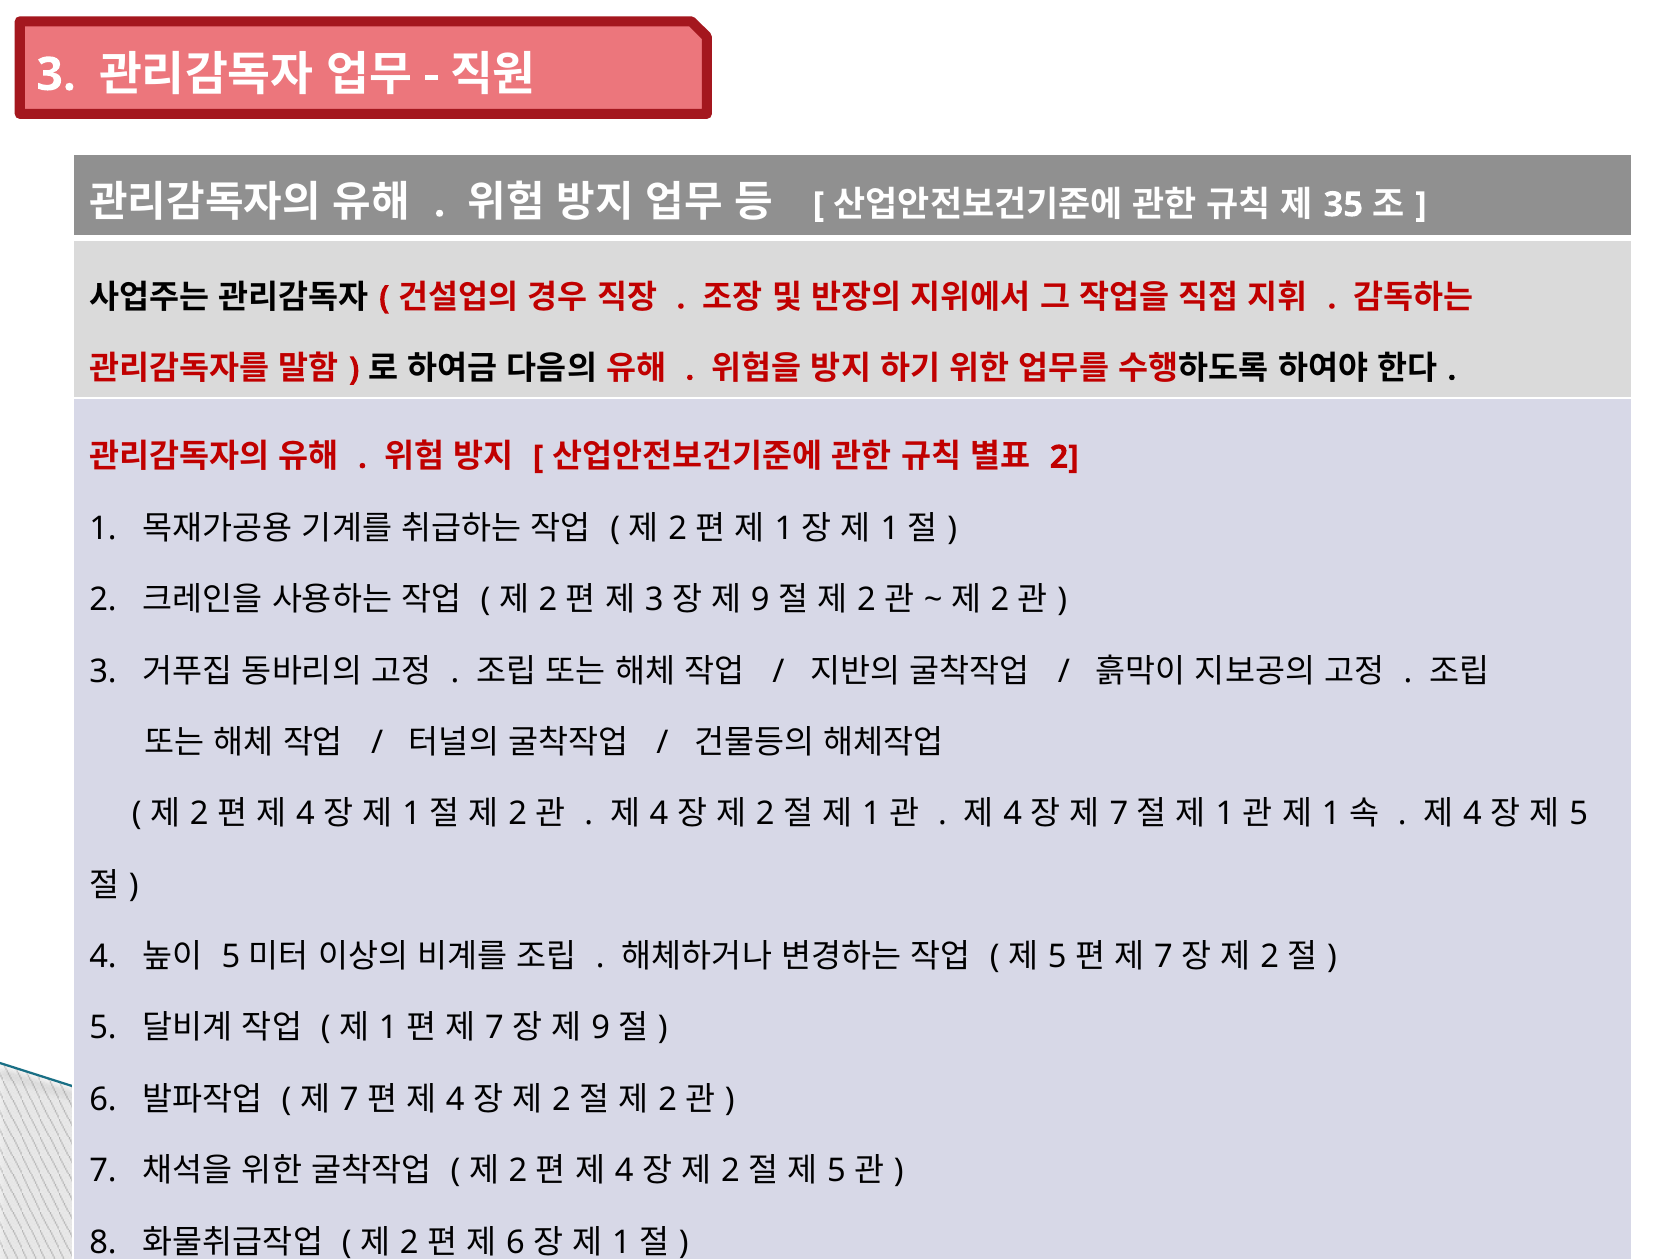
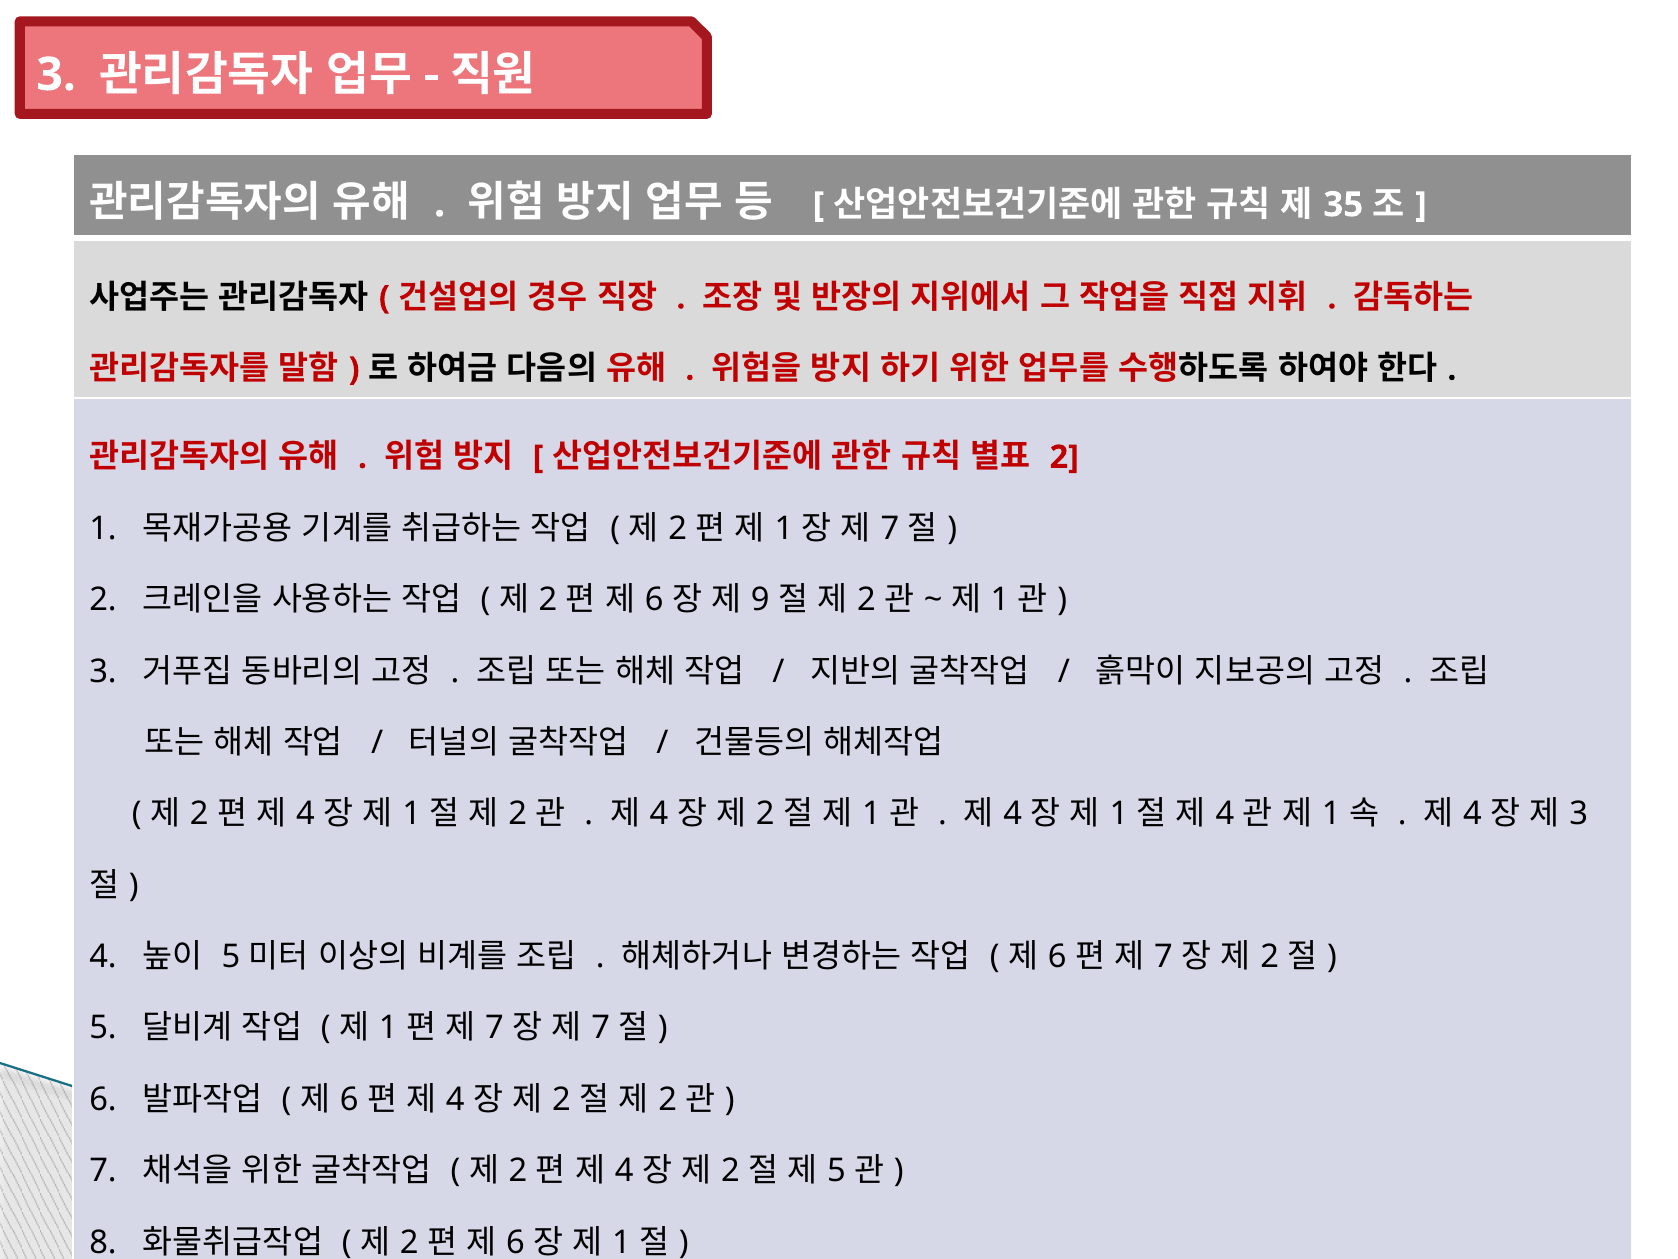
1: 1 -> 7 (890, 528)
3: 3 -> 6 (654, 600)
2: 2 -> 1 (1000, 600)
7: 7 -> 1 (1119, 814)
1: 1 -> 4 (1225, 814)
5: 5 -> 3 (1579, 814)
5: 5 -> 6 (1057, 956)
9: 9 -> 7 (601, 1028)
7: 7 -> 6 (349, 1099)
